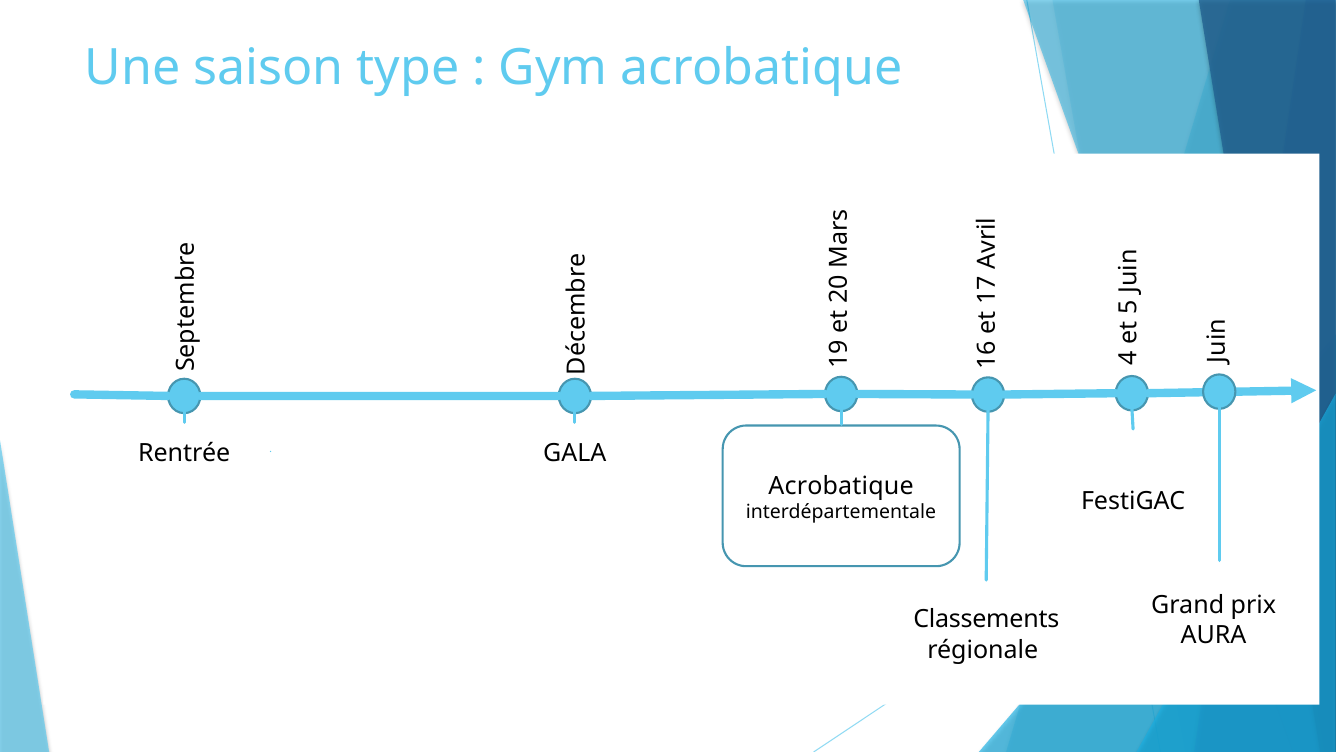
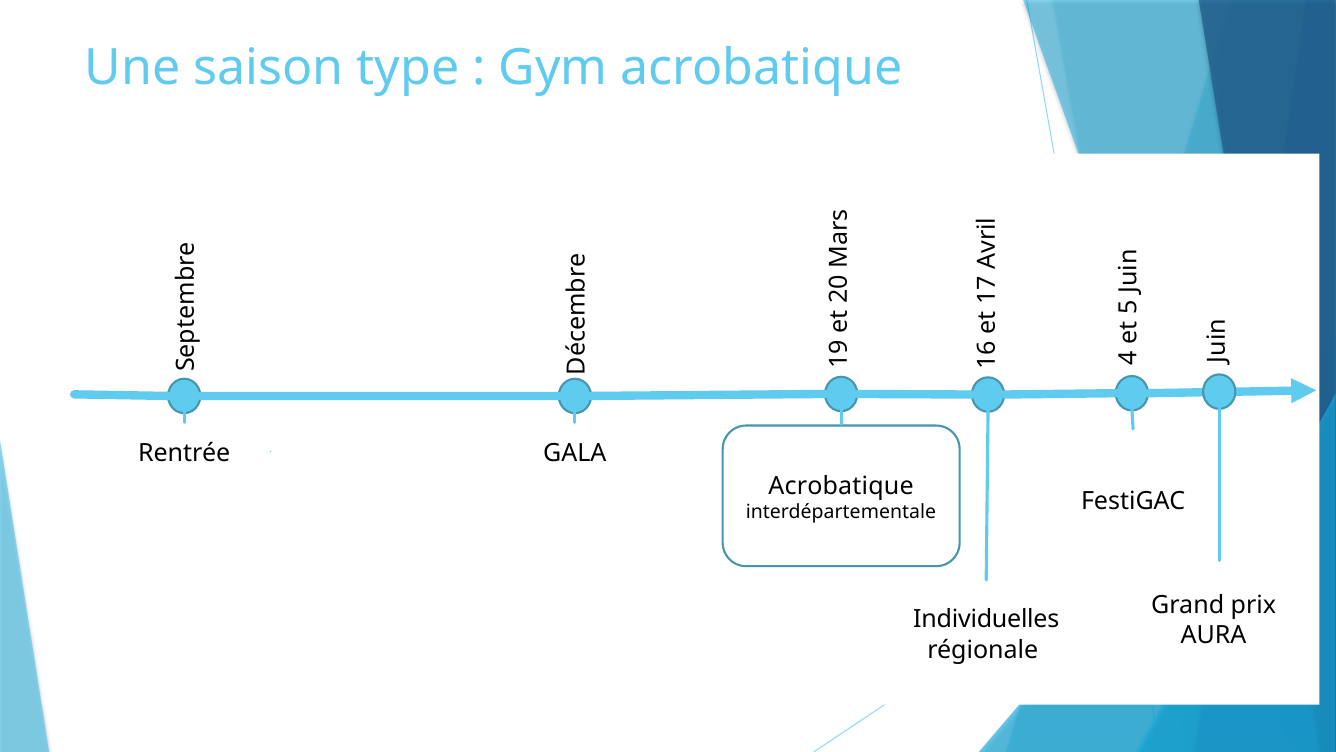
Classements: Classements -> Individuelles (986, 619)
